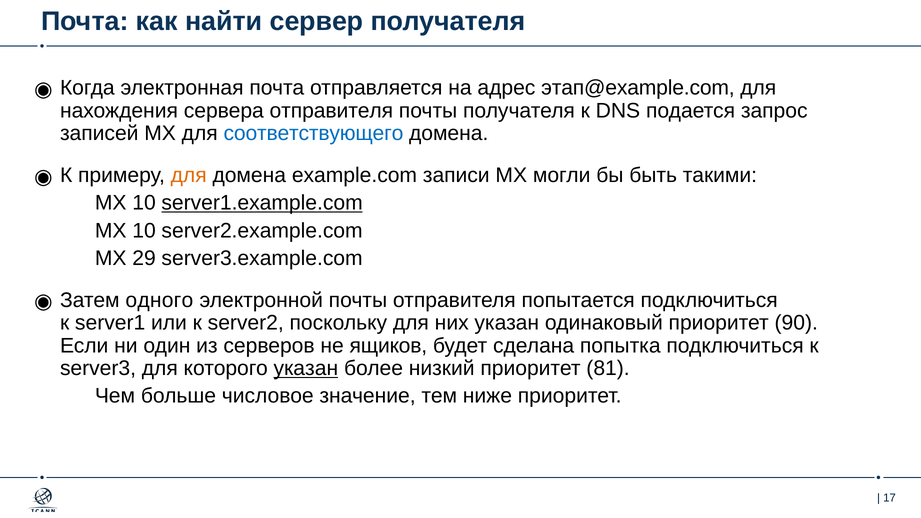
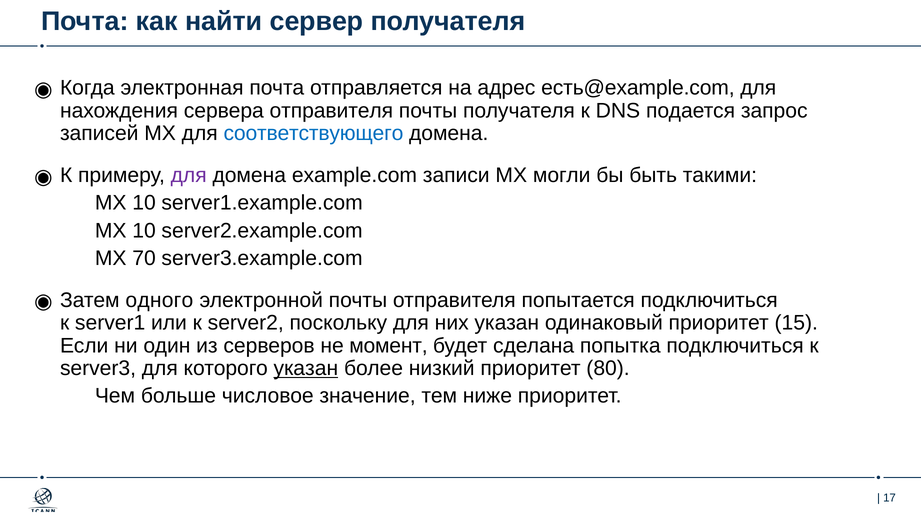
этап@example.com: этап@example.com -> есть@example.com (638, 88)
для colour: orange -> purple (189, 175)
server1.example.com underline: present -> none (262, 203)
29: 29 -> 70 (144, 258)
90: 90 -> 15 (796, 323)
ящиков: ящиков -> момент (388, 346)
81: 81 -> 80 (608, 368)
